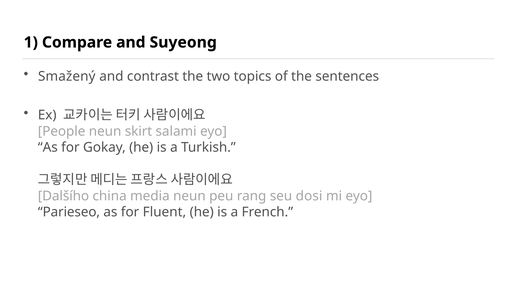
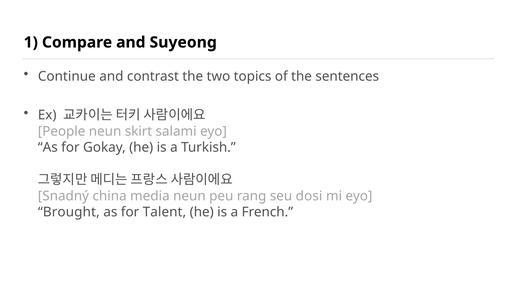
Smažený: Smažený -> Continue (67, 76)
Dalšího: Dalšího -> Snadný (63, 196)
Parieseo: Parieseo -> Brought (69, 212)
Fluent: Fluent -> Talent (164, 212)
